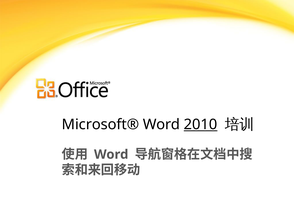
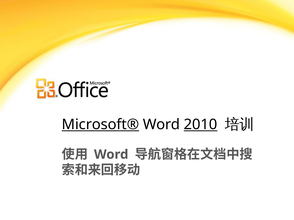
Microsoft® underline: none -> present (100, 125)
